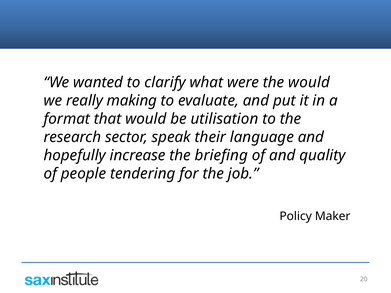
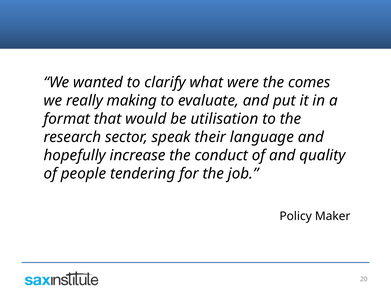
the would: would -> comes (309, 82)
briefing: briefing -> conduct (221, 155)
